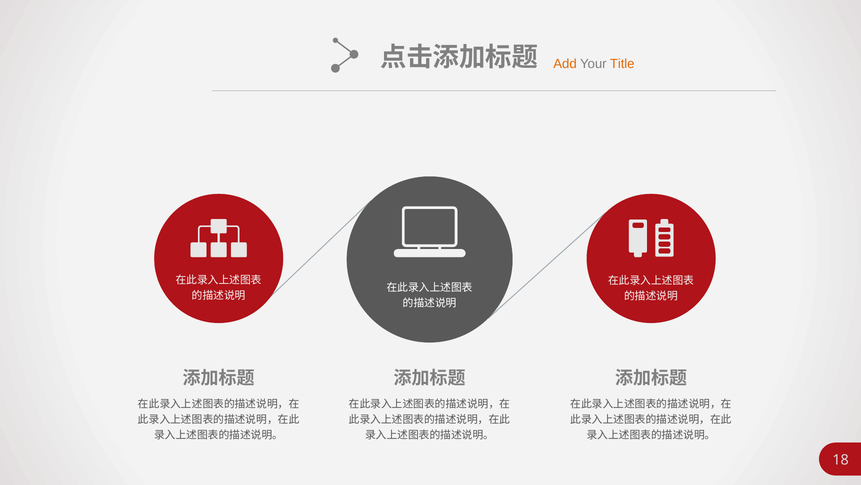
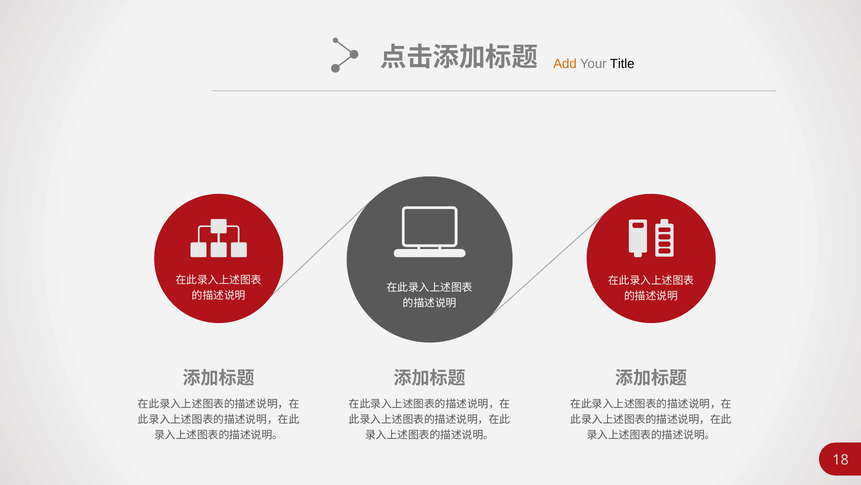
Title colour: orange -> black (622, 64)
